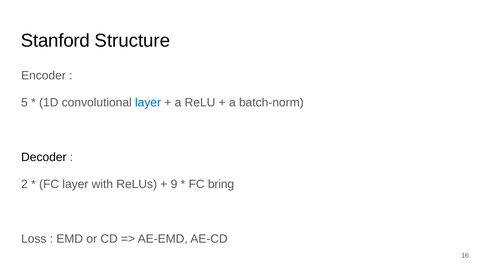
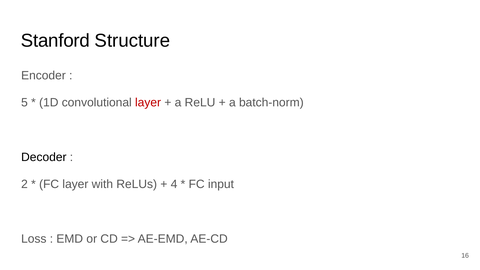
layer colour: blue -> red (148, 103)
9: 9 -> 4 (174, 184)
bring: bring -> input (221, 184)
